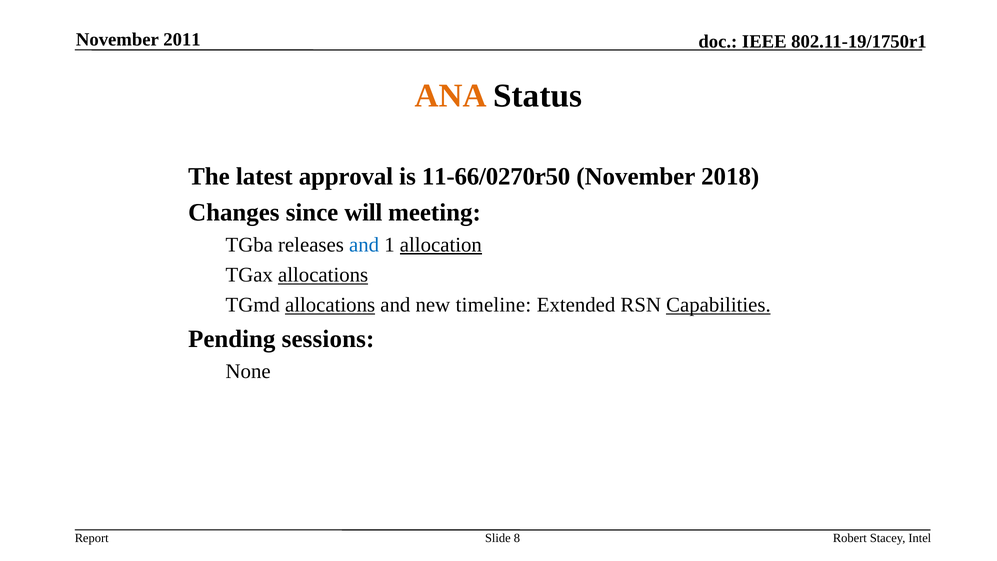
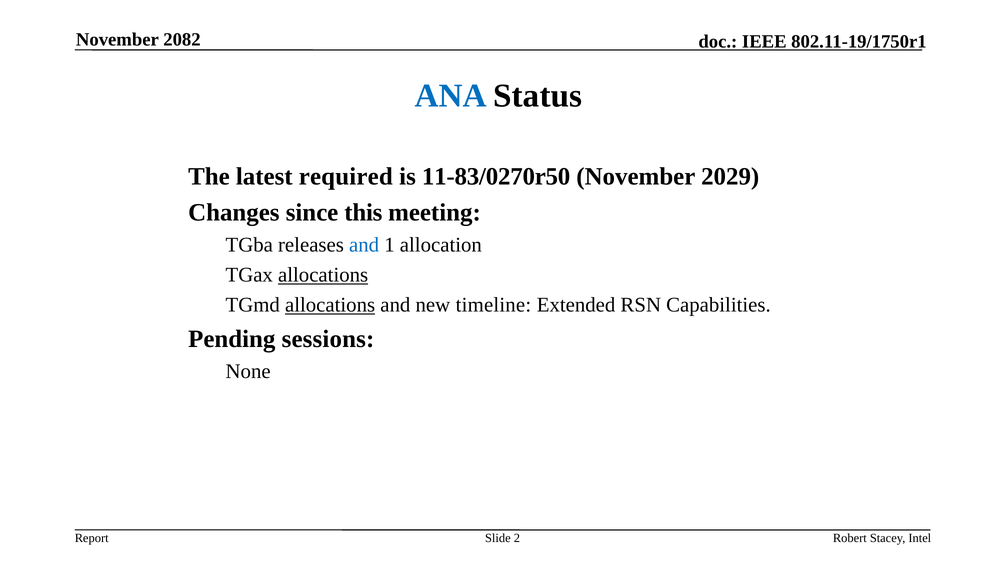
2011: 2011 -> 2082 (182, 40)
ANA colour: orange -> blue (451, 96)
approval: approval -> required (346, 176)
11-66/0270r50: 11-66/0270r50 -> 11-83/0270r50 (496, 176)
2018: 2018 -> 2029 (730, 176)
will: will -> this (363, 212)
allocation underline: present -> none (441, 245)
Capabilities underline: present -> none (718, 305)
8: 8 -> 2 (517, 538)
